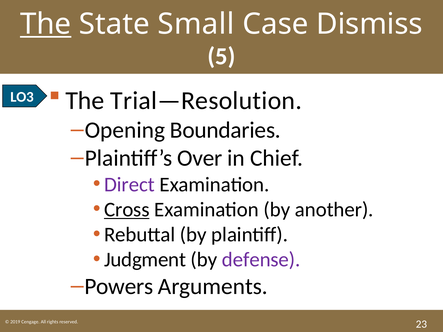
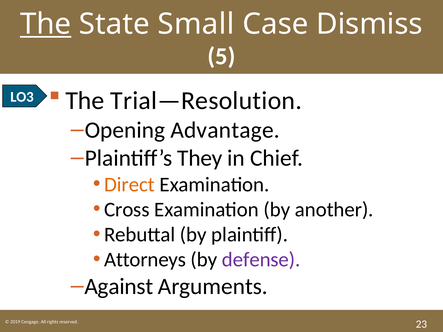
Boundaries: Boundaries -> Advantage (225, 130)
Over: Over -> They (200, 158)
Direct colour: purple -> orange (130, 185)
Cross underline: present -> none (127, 210)
Judgment: Judgment -> Attorneys (145, 260)
Powers: Powers -> Against (119, 287)
